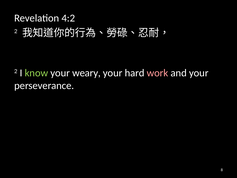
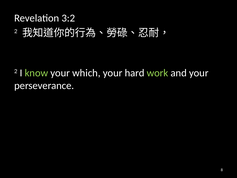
4:2: 4:2 -> 3:2 (68, 18)
weary: weary -> which (86, 73)
work colour: pink -> light green (158, 73)
